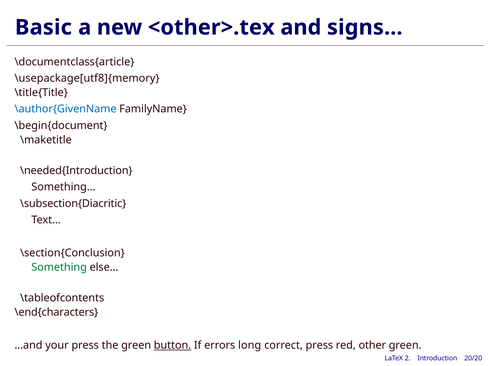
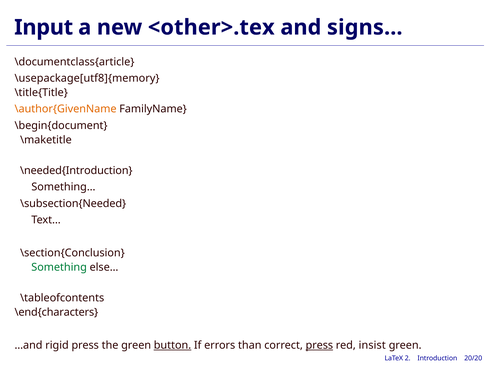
Basic: Basic -> Input (44, 27)
\author{GivenName colour: blue -> orange (66, 109)
\subsection{Diacritic: \subsection{Diacritic -> \subsection{Needed (73, 204)
your: your -> rigid (57, 346)
long: long -> than (250, 346)
press underline: none -> present (319, 346)
other: other -> insist (372, 346)
